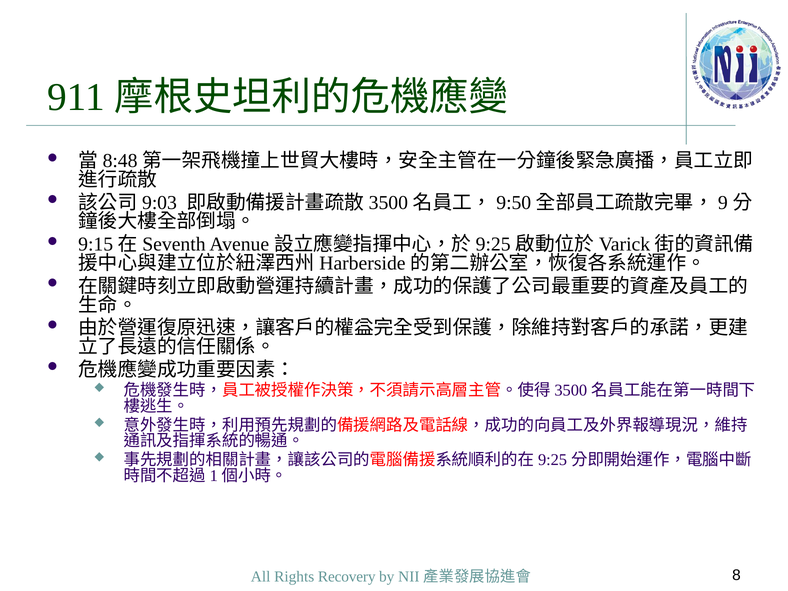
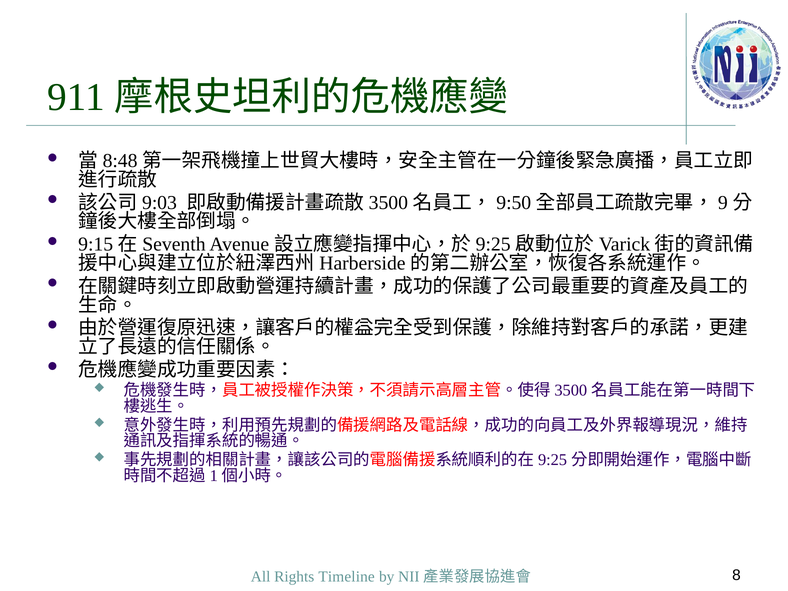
Recovery: Recovery -> Timeline (347, 576)
